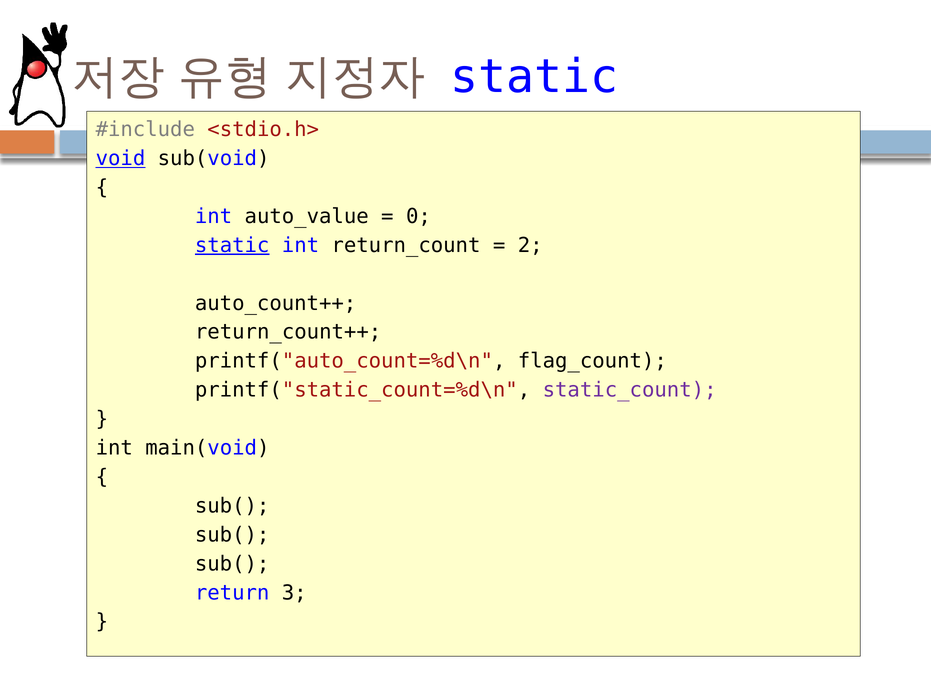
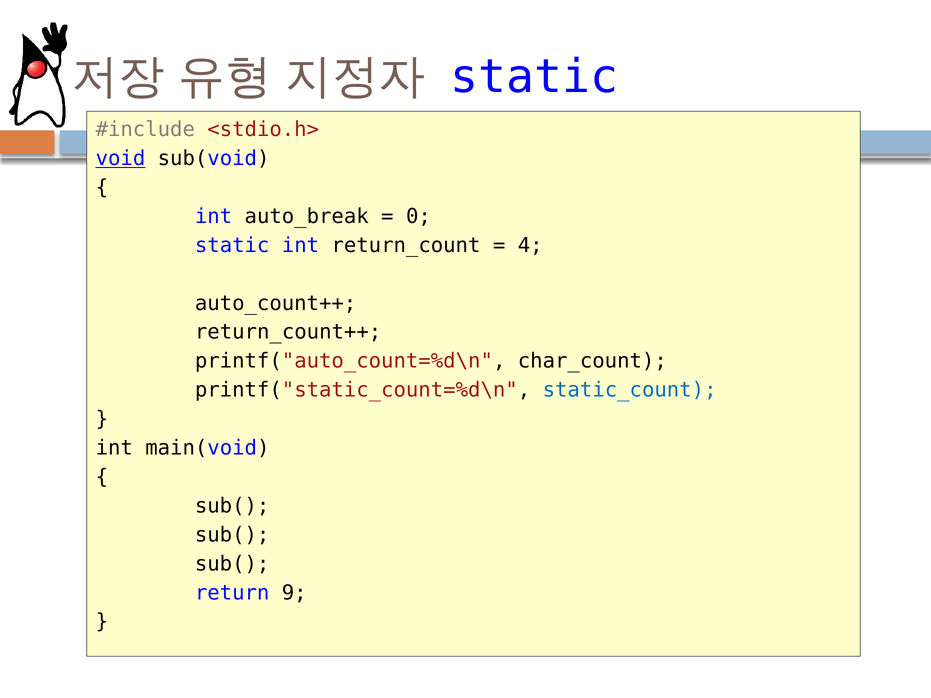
auto_value: auto_value -> auto_break (307, 216)
static underline: present -> none (232, 245)
2: 2 -> 4 (530, 245)
flag_count: flag_count -> char_count (592, 361)
static_count colour: purple -> blue (630, 390)
3: 3 -> 9 (294, 593)
